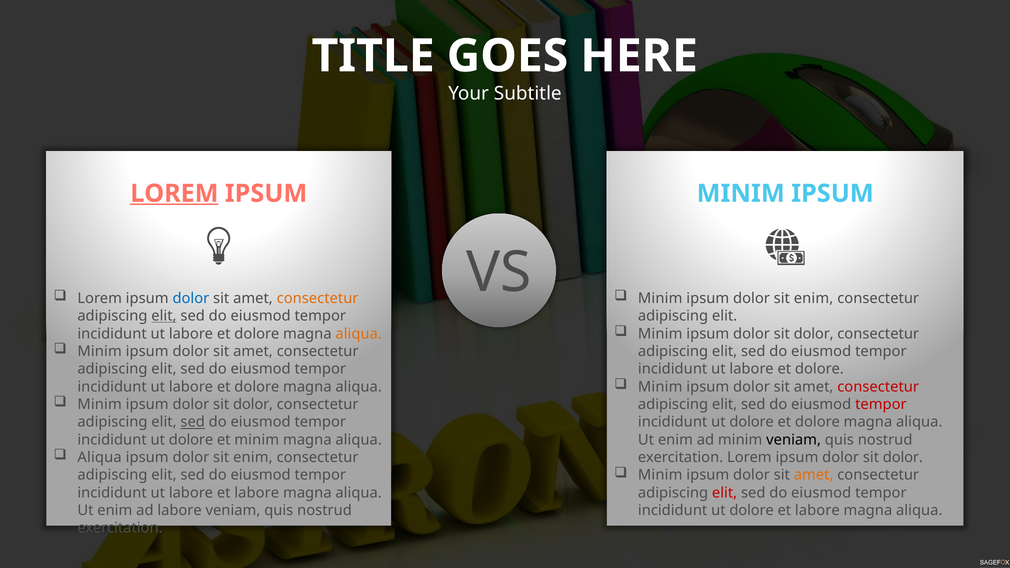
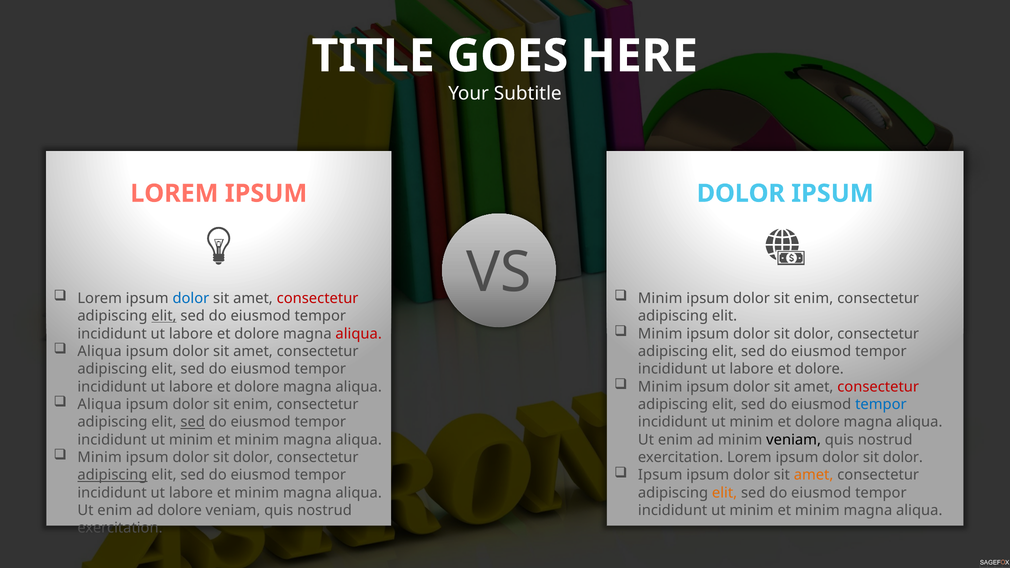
LOREM underline: present -> none (174, 194)
MINIM: MINIM -> DOLOR (741, 194)
consectetur colour: orange -> red (318, 298)
aliqua colour: orange -> red (359, 334)
Minim: Minim -> Aliqua (100, 351)
Minim: Minim -> Aliqua (100, 404)
dolor: dolor -> enim (253, 404)
tempor colour: red -> blue (881, 404)
dolore: dolore -> minim (752, 422)
dolore: dolore -> minim (191, 440)
Aliqua: Aliqua -> Minim (100, 458)
enim: enim -> dolor (253, 458)
Minim: Minim -> Ipsum (660, 475)
adipiscing underline: none -> present (112, 475)
labore et labore: labore -> minim (257, 493)
elit colour: red -> orange (725, 493)
ad labore: labore -> dolore (180, 511)
dolore: dolore -> minim (752, 511)
labore: labore -> minim (817, 511)
